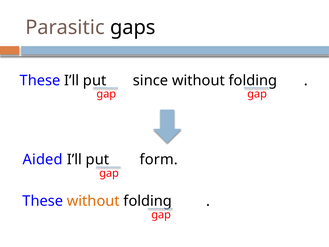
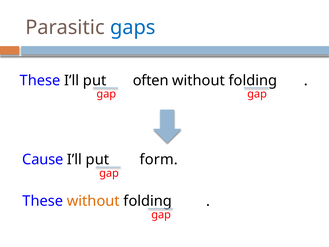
gaps colour: black -> blue (133, 27)
since: since -> often (151, 80)
Aided: Aided -> Cause (43, 159)
